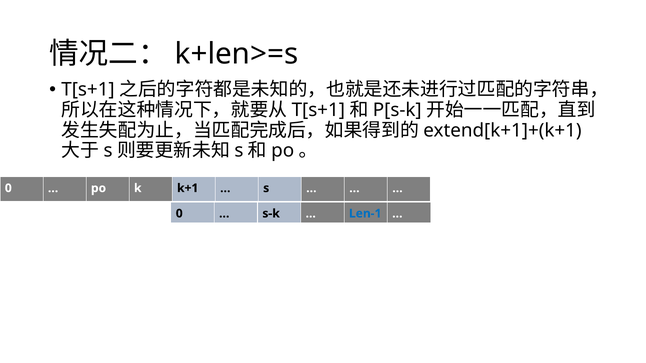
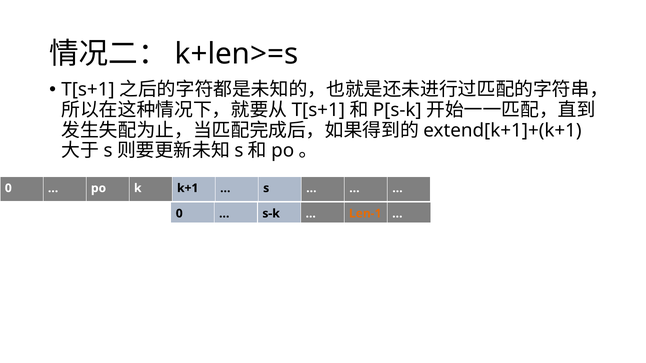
Len-1 colour: blue -> orange (365, 214)
